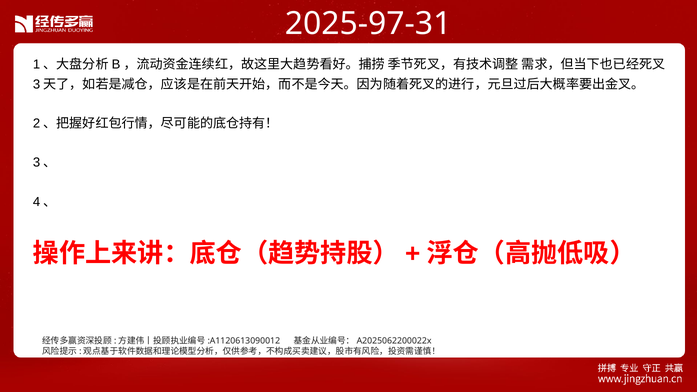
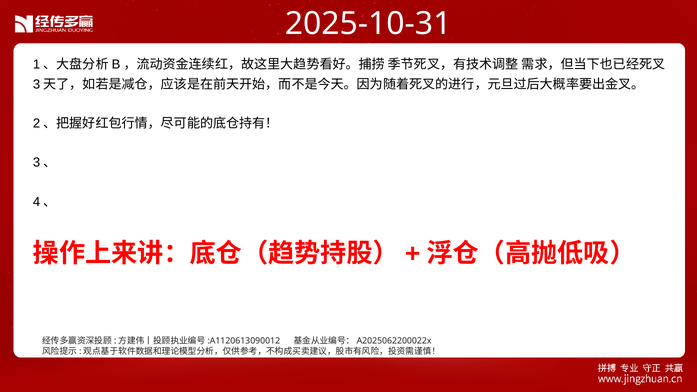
2025-97-31: 2025-97-31 -> 2025-10-31 (368, 24)
